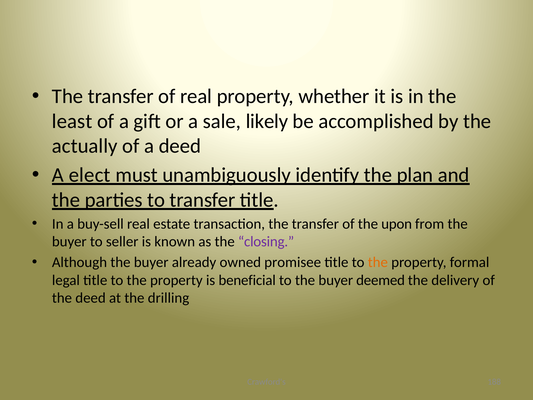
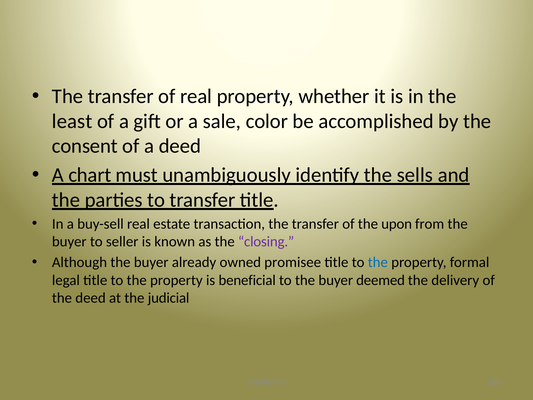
likely: likely -> color (267, 121)
actually: actually -> consent (85, 146)
elect: elect -> chart (90, 175)
plan: plan -> sells (415, 175)
the colour: orange -> blue (378, 262)
drilling: drilling -> judicial (169, 298)
